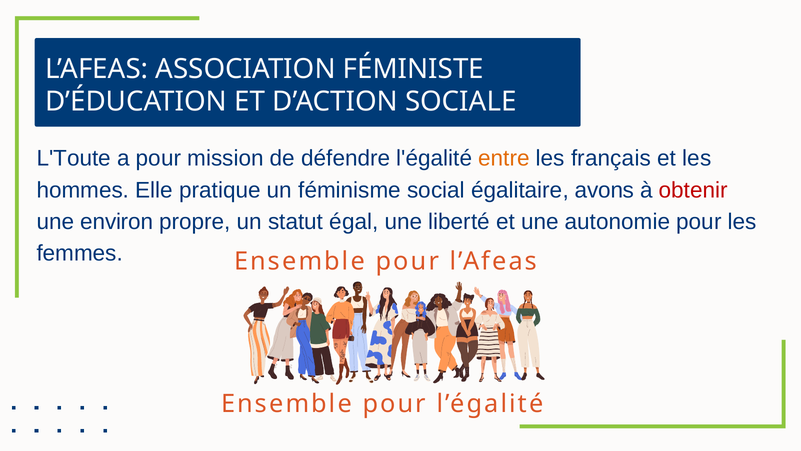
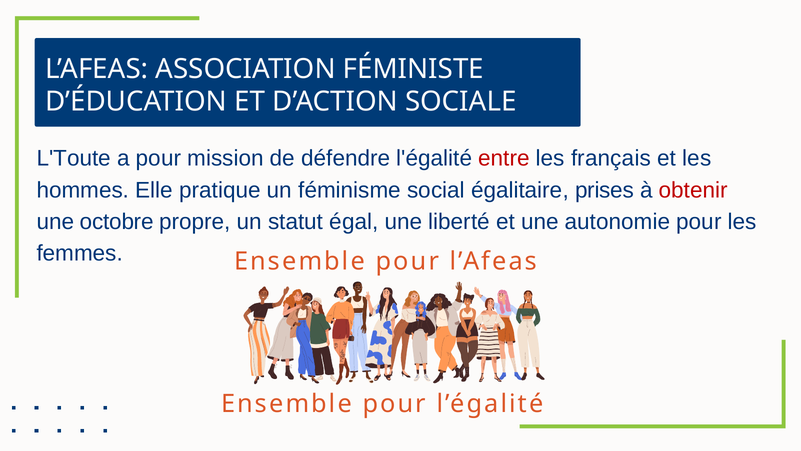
entre colour: orange -> red (504, 158)
avons: avons -> prises (605, 190)
environ: environ -> octobre (117, 221)
